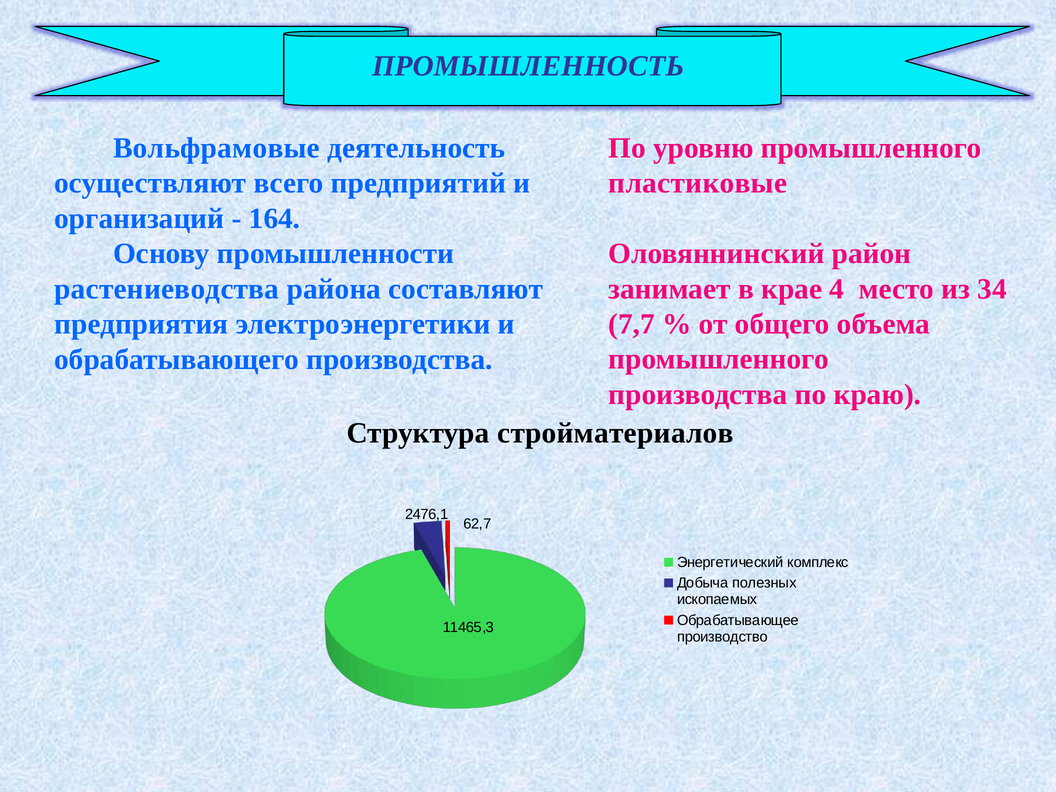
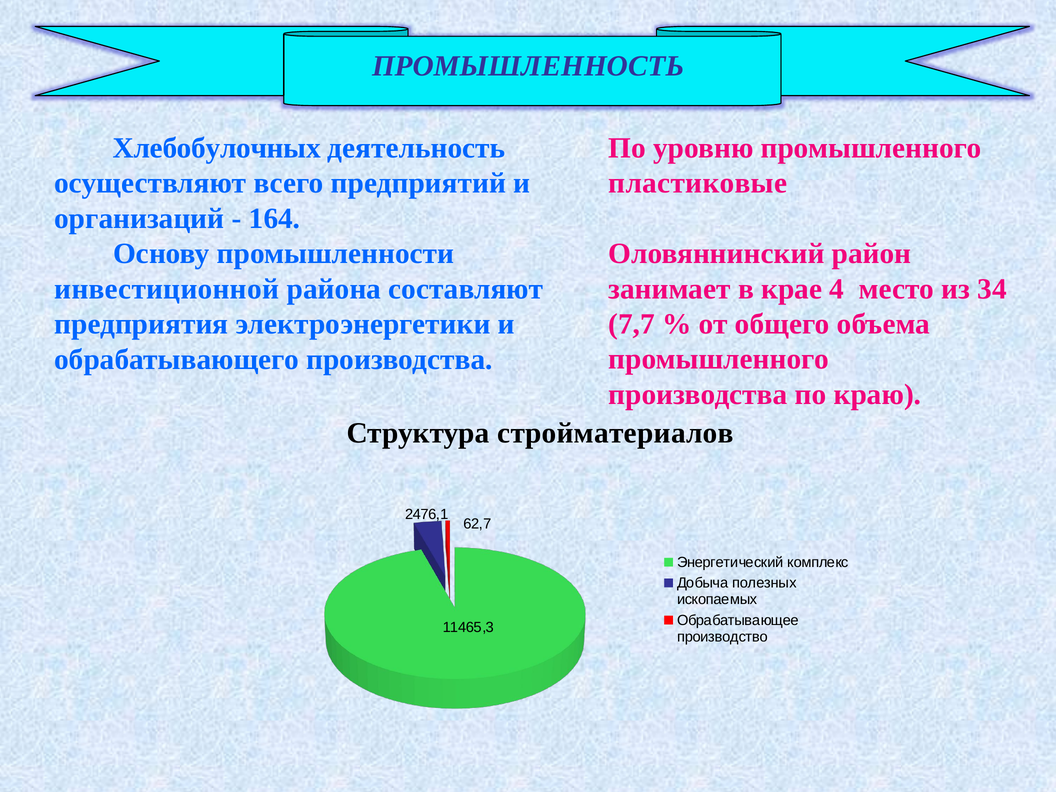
Вольфрамовые: Вольфрамовые -> Хлебобулочных (217, 148)
растениеводства: растениеводства -> инвестиционной (167, 289)
